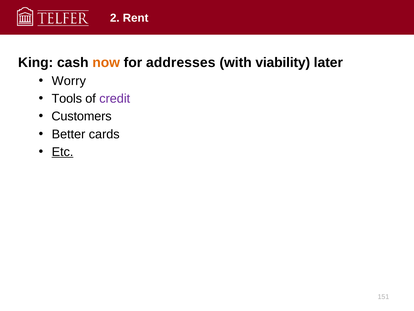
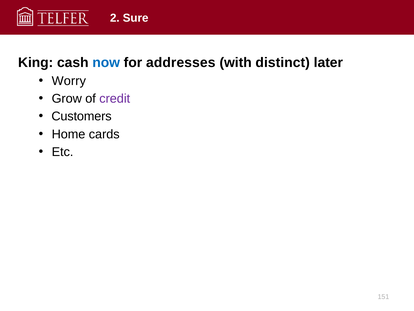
Rent: Rent -> Sure (136, 18)
now colour: orange -> blue (106, 63)
viability: viability -> distinct (283, 63)
Tools: Tools -> Grow (67, 99)
Better: Better -> Home (69, 134)
Etc underline: present -> none (63, 152)
